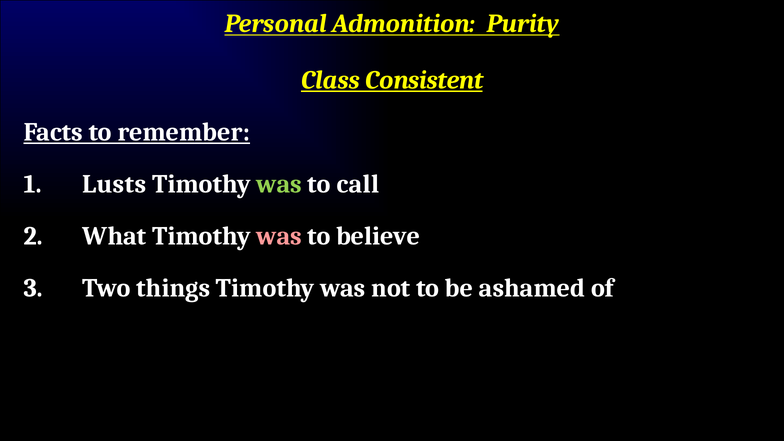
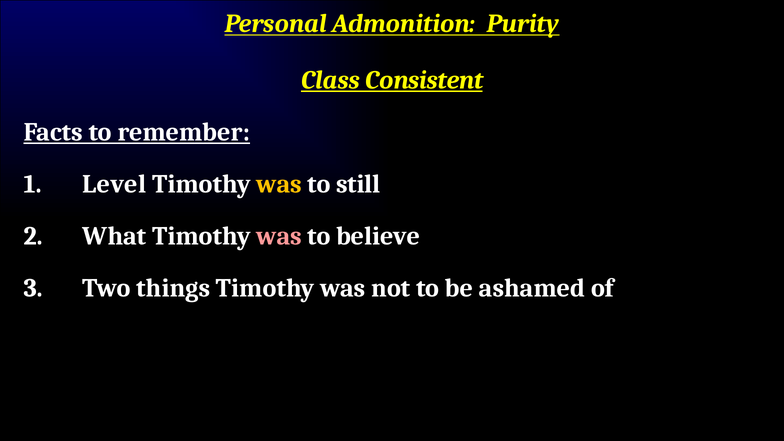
Lusts: Lusts -> Level (114, 184)
was colour: light green -> yellow (279, 184)
call: call -> still (358, 184)
